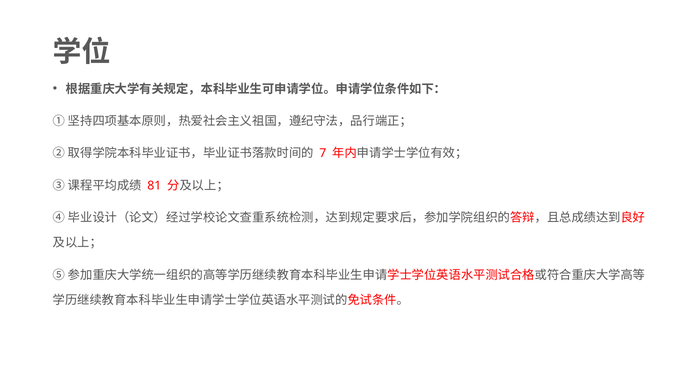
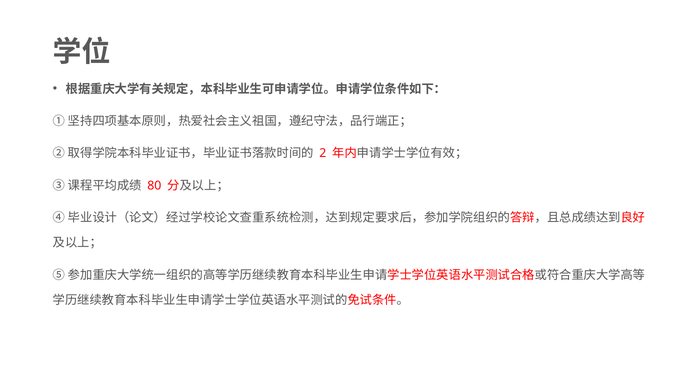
7: 7 -> 2 (323, 153)
81: 81 -> 80 (154, 186)
